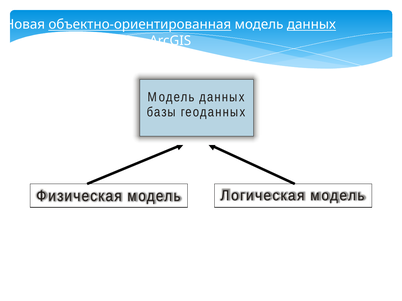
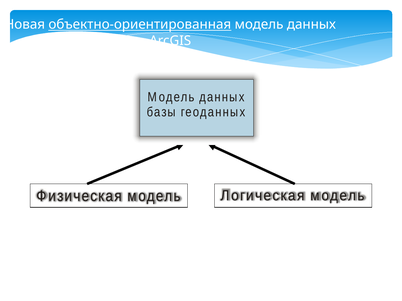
данных underline: present -> none (311, 25)
